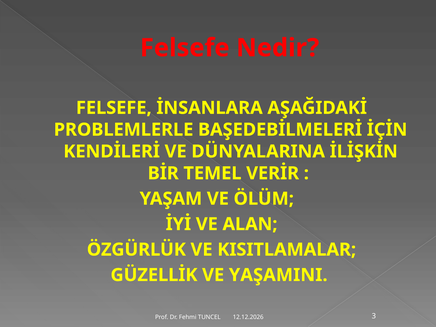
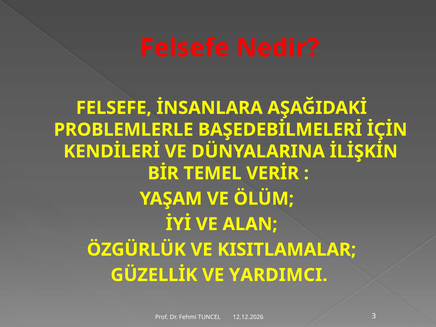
YAŞAMINI: YAŞAMINI -> YARDIMCI (278, 275)
